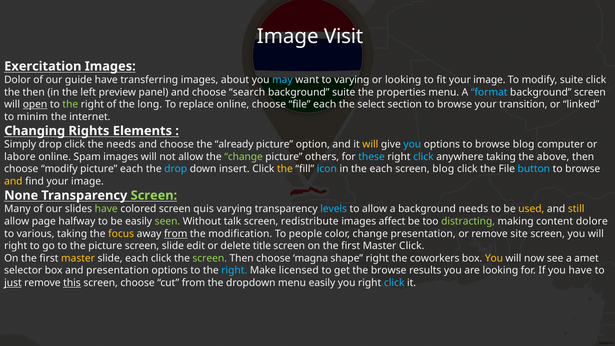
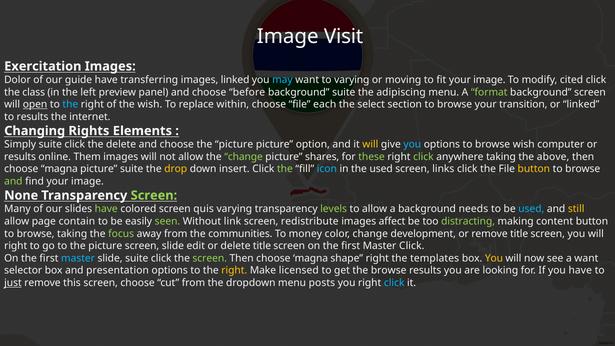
images about: about -> linked (235, 80)
or looking: looking -> moving (403, 80)
modify suite: suite -> cited (572, 80)
the then: then -> class (34, 92)
search: search -> before (247, 92)
properties: properties -> adipiscing (401, 92)
format colour: light blue -> light green (489, 92)
the colour: light green -> light blue (70, 105)
the long: long -> wish (150, 105)
replace online: online -> within (233, 105)
to minim: minim -> results (33, 117)
Simply drop: drop -> suite (50, 144)
the needs: needs -> delete (121, 144)
choose the already: already -> picture (234, 144)
browse blog: blog -> wish (524, 144)
labore: labore -> results (20, 157)
Spam: Spam -> Them (87, 157)
others: others -> shares (322, 157)
these colour: light blue -> light green (372, 157)
click colour: light blue -> light green (423, 157)
modify: modify -> magna (59, 169)
picture each: each -> suite (132, 169)
drop colour: light blue -> yellow (176, 169)
the colour: yellow -> light green (285, 169)
the each: each -> used (381, 169)
screen blog: blog -> links (443, 169)
button colour: light blue -> yellow (534, 169)
and colour: yellow -> light green (13, 181)
levels colour: light blue -> light green (334, 209)
used colour: yellow -> light blue (531, 209)
halfway: halfway -> contain (77, 221)
talk: talk -> link (232, 221)
content dolore: dolore -> button (592, 221)
various: various -> browse (36, 234)
focus colour: yellow -> light green (121, 234)
from underline: present -> none (176, 234)
modification: modification -> communities (240, 234)
people: people -> money (305, 234)
change presentation: presentation -> development (423, 234)
remove site: site -> title (519, 234)
master colour: yellow -> light blue (78, 258)
slide each: each -> suite (137, 258)
coworkers: coworkers -> templates (435, 258)
a amet: amet -> want (586, 258)
right colour: light blue -> yellow (234, 270)
this underline: present -> none (72, 283)
menu easily: easily -> posts (322, 283)
